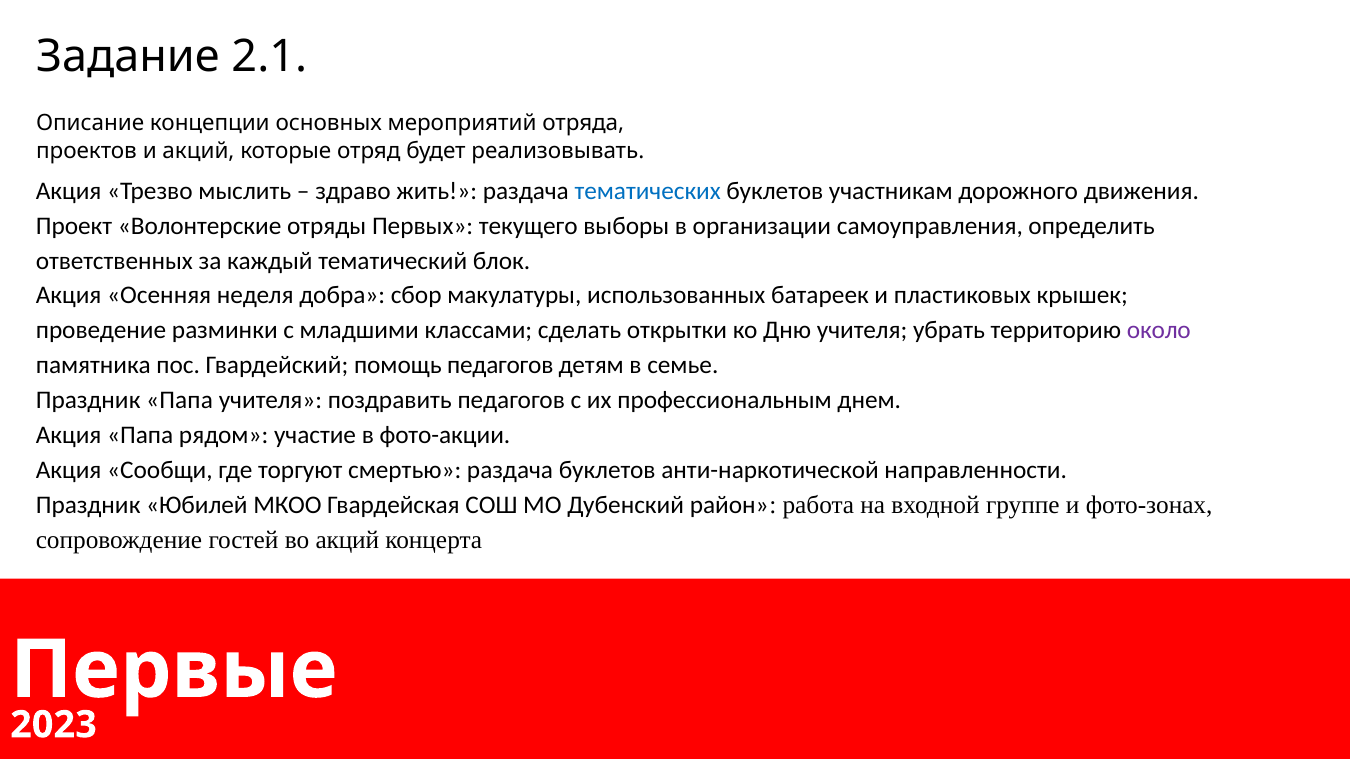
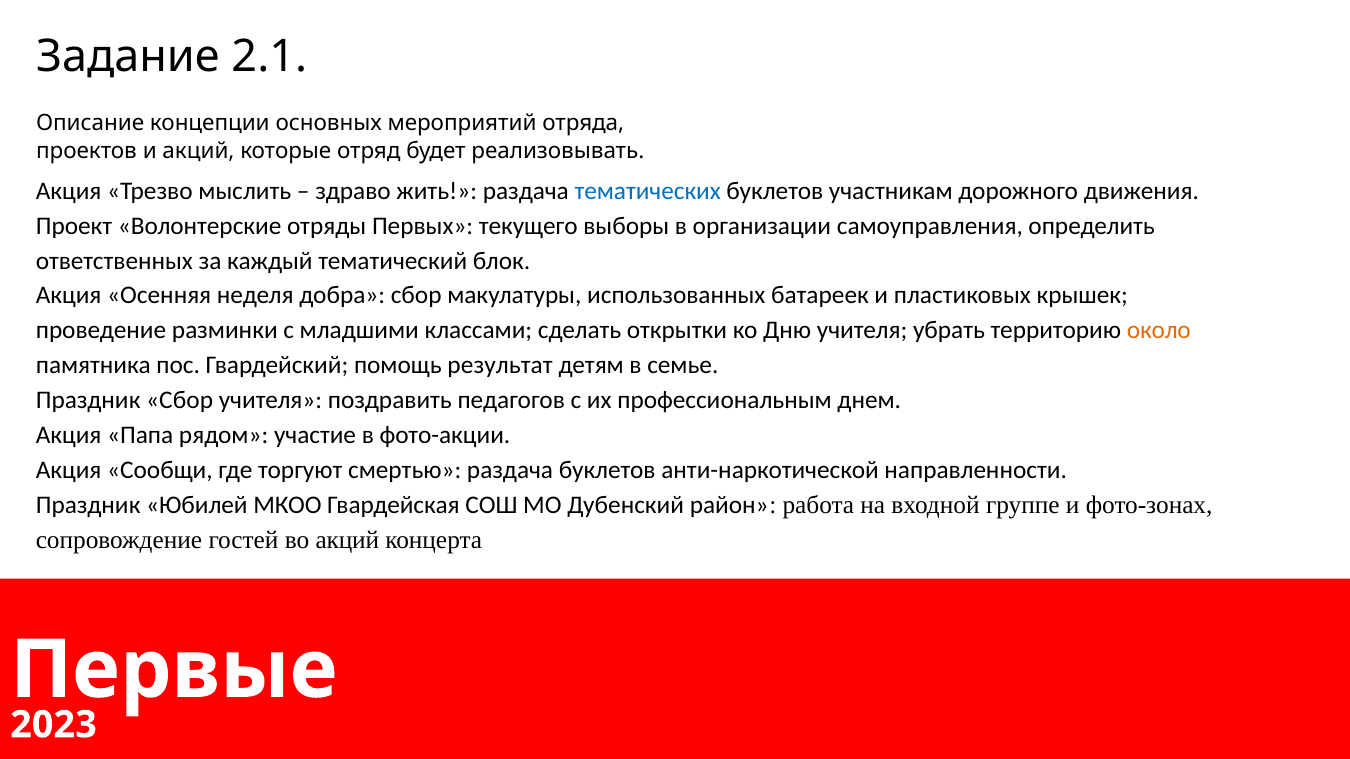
около colour: purple -> orange (1159, 331)
помощь педагогов: педагогов -> результат (500, 366)
Праздник Папа: Папа -> Сбор (180, 401)
